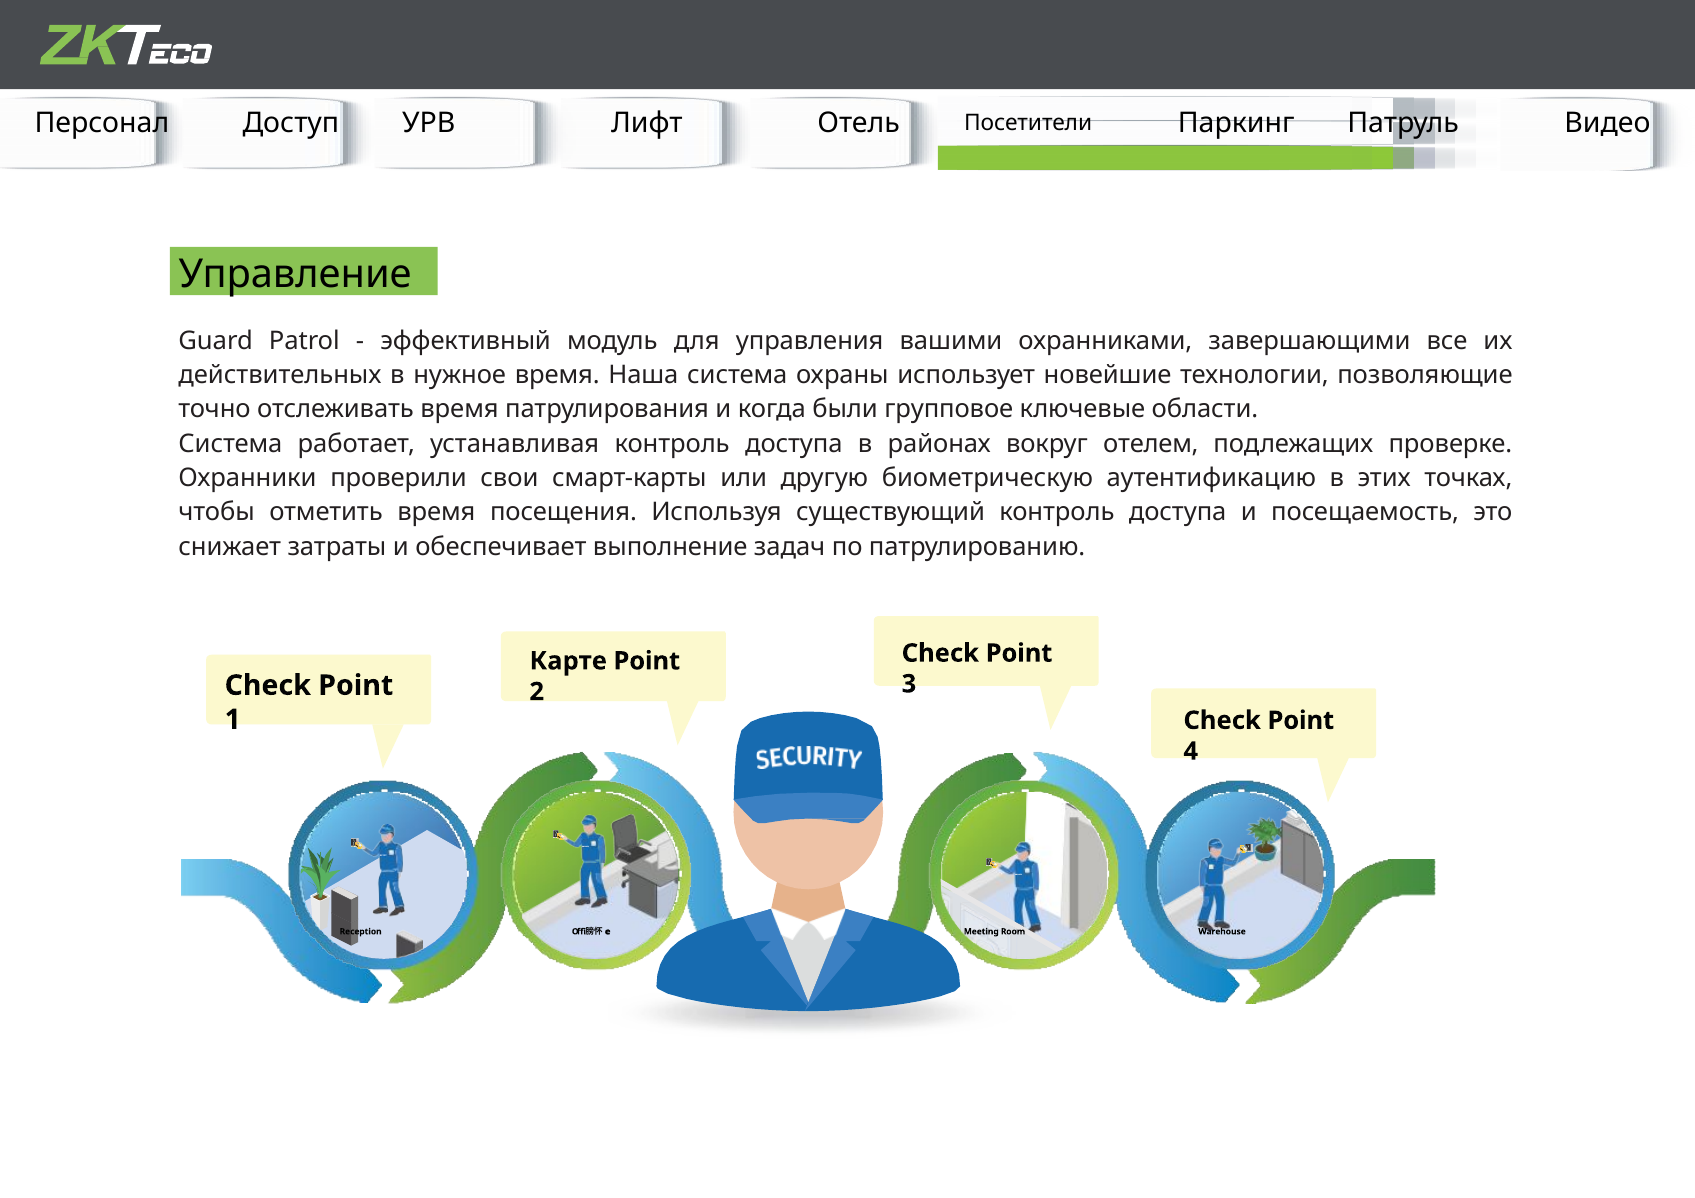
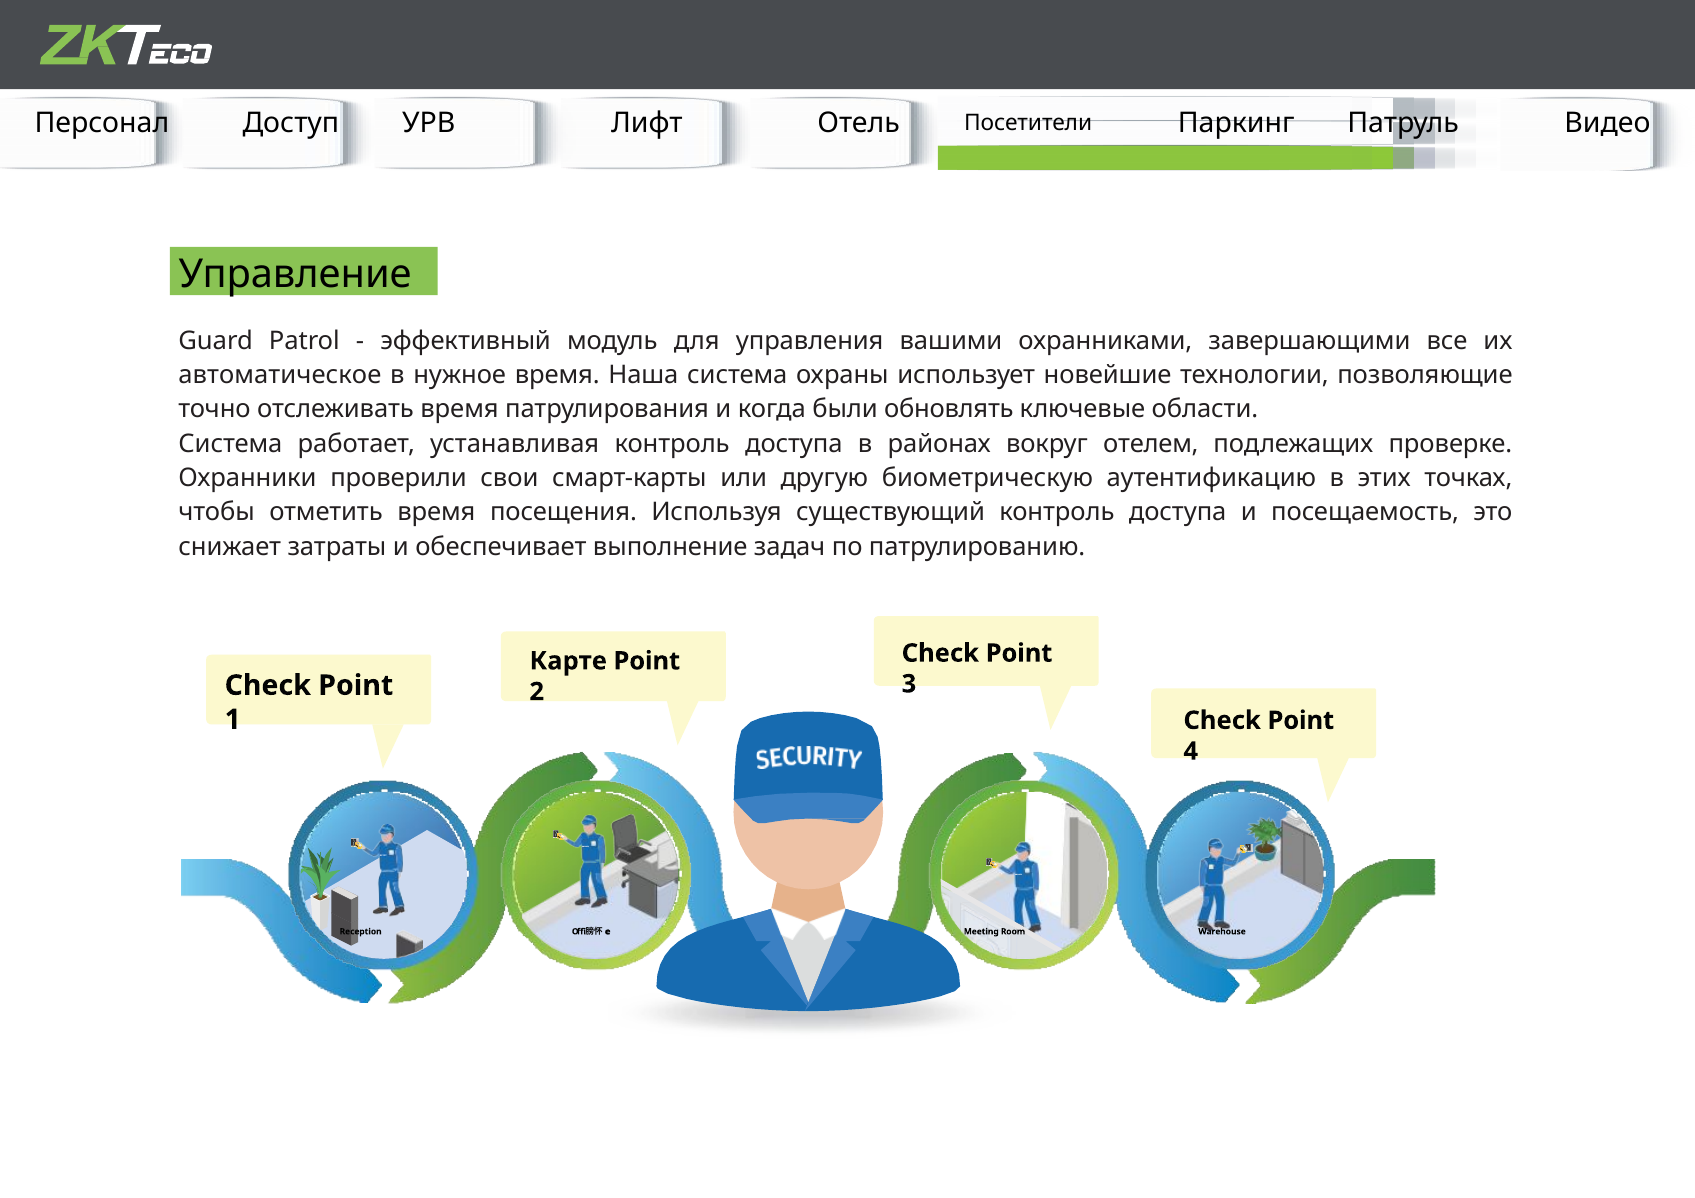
действительных: действительных -> автоматическое (280, 375)
групповое: групповое -> обновлять (949, 409)
